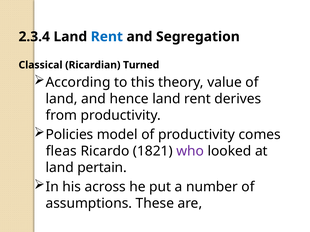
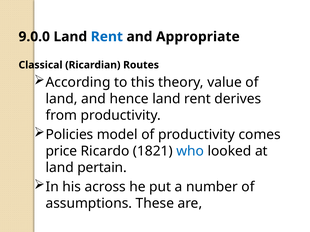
2.3.4: 2.3.4 -> 9.0.0 (34, 37)
Segregation: Segregation -> Appropriate (198, 37)
Turned: Turned -> Routes (141, 65)
fleas: fleas -> price (61, 151)
who colour: purple -> blue (190, 151)
